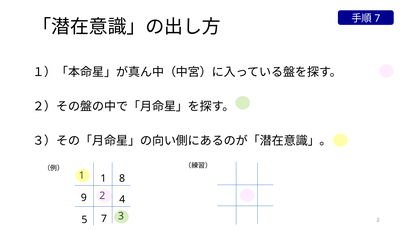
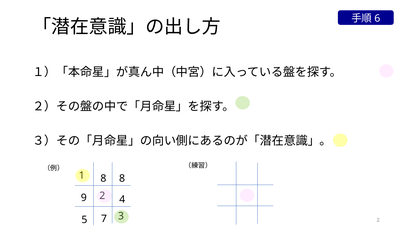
7: 7 -> 6 (377, 18)
1: 1 -> 8 (103, 179)
